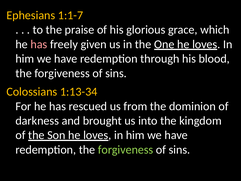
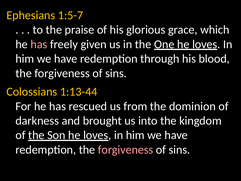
1:1-7: 1:1-7 -> 1:5-7 (71, 15)
1:13-34: 1:13-34 -> 1:13-44 (79, 92)
forgiveness colour: light green -> pink (126, 149)
